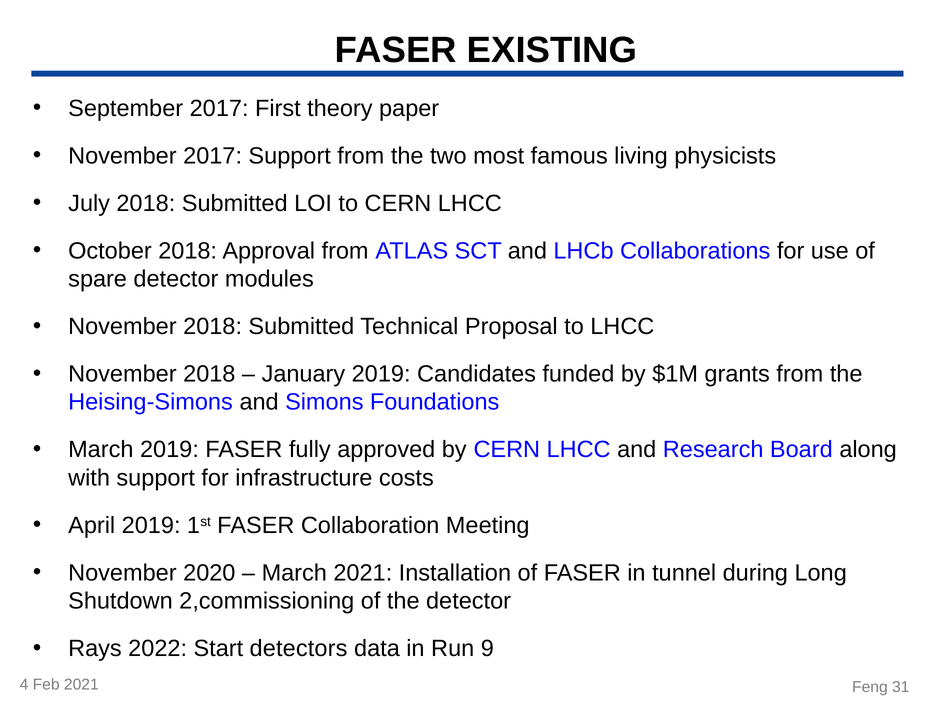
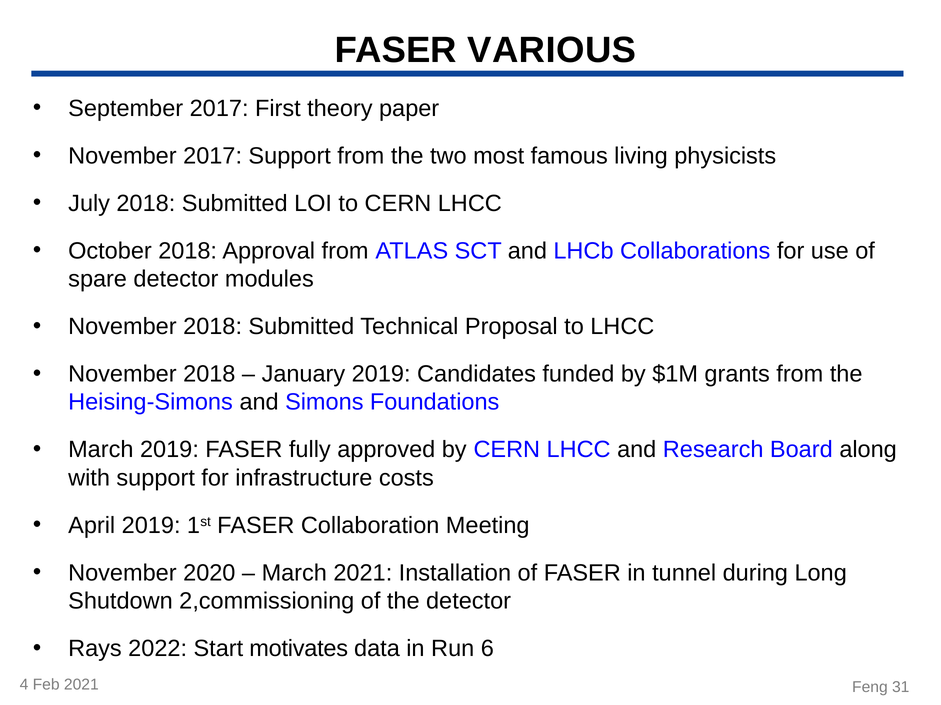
EXISTING: EXISTING -> VARIOUS (552, 50)
detectors: detectors -> motivates (299, 649)
9: 9 -> 6 (487, 649)
